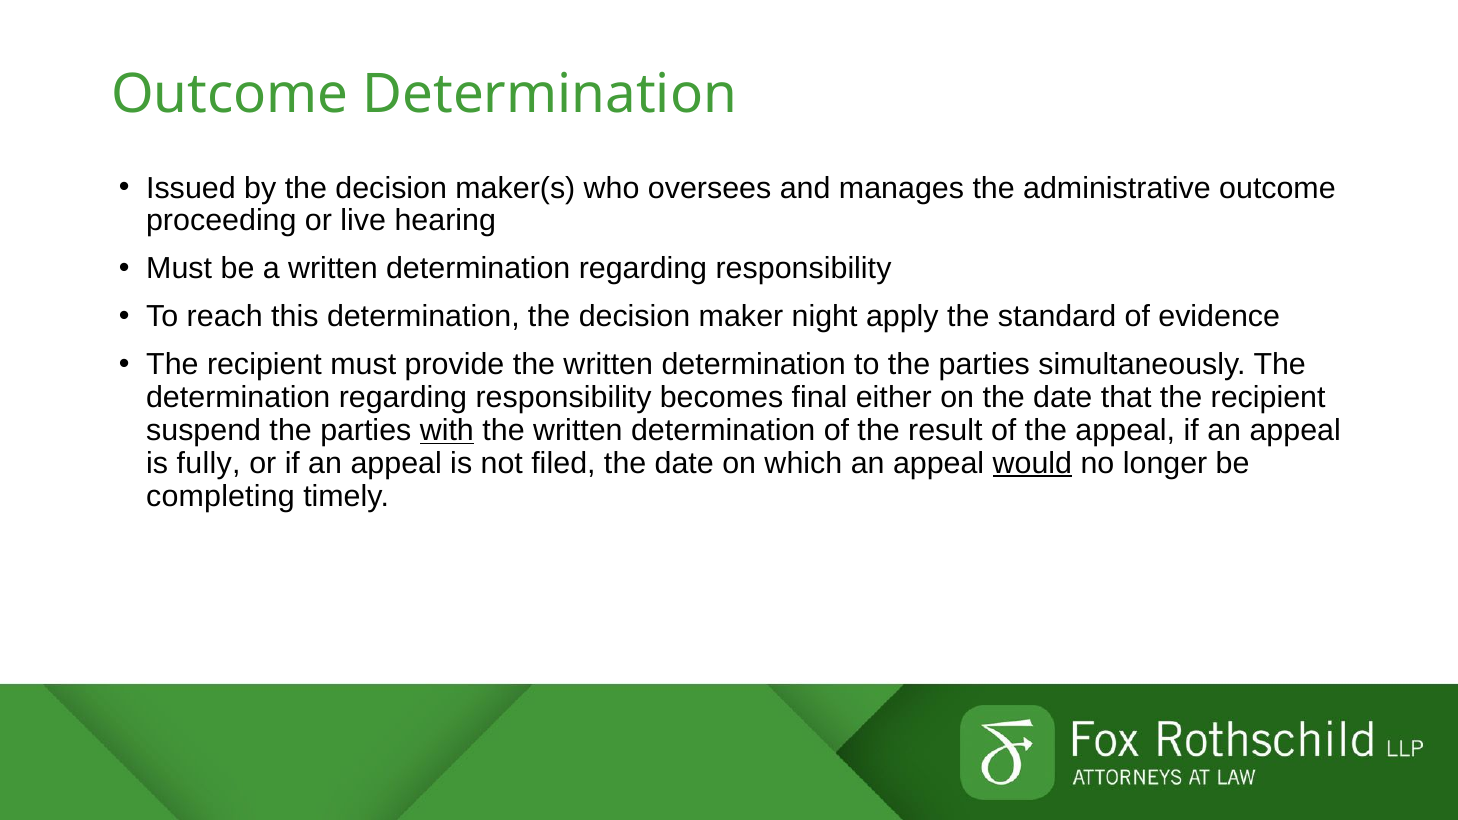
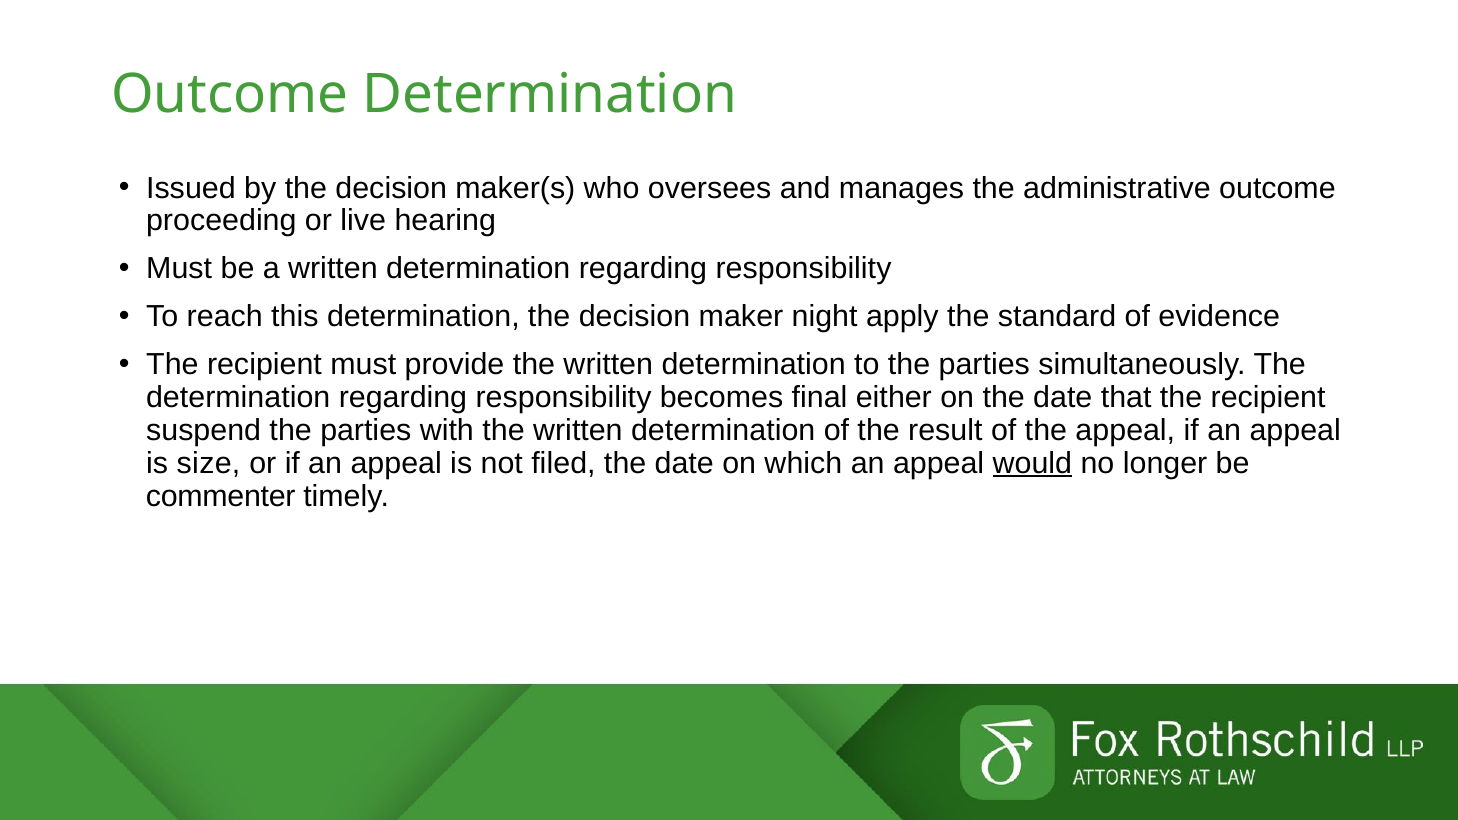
with underline: present -> none (447, 431)
fully: fully -> size (209, 463)
completing: completing -> commenter (221, 496)
